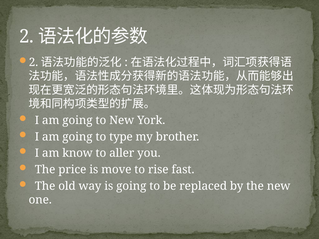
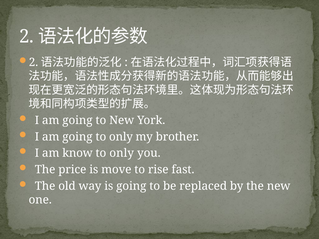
going to type: type -> only (121, 137)
aller: aller -> only (122, 153)
